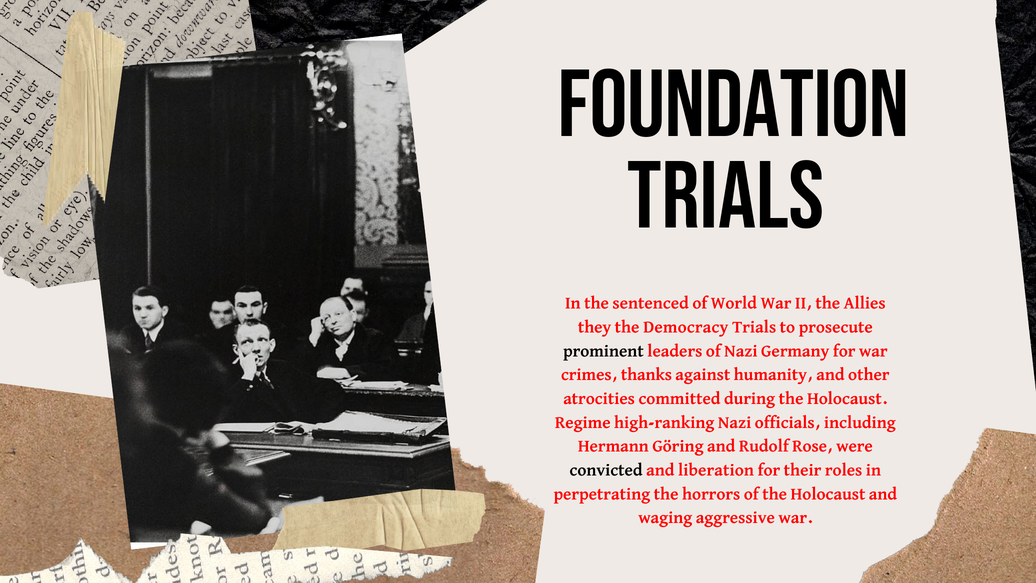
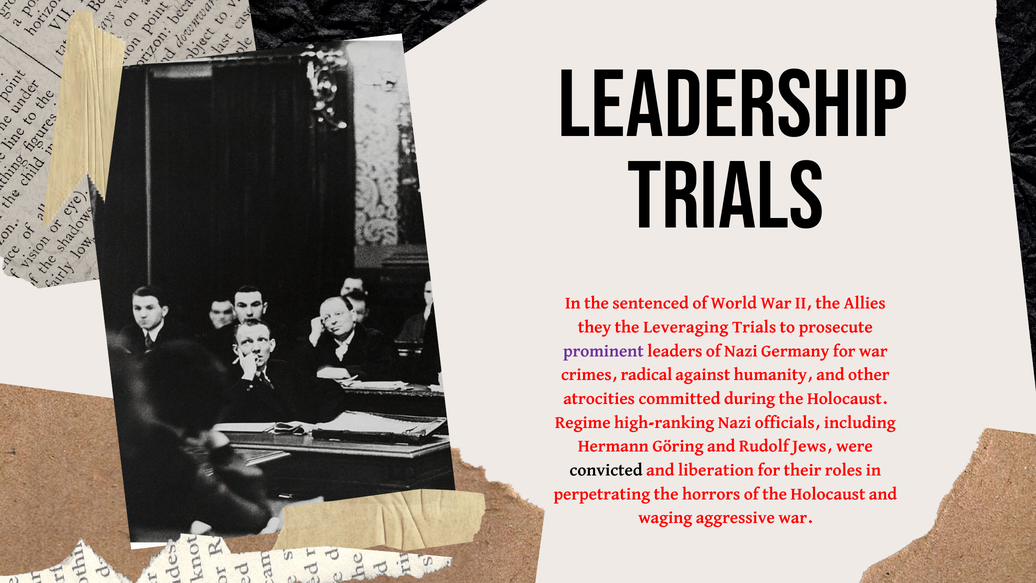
Foundation: Foundation -> Leadership (733, 105)
Democracy: Democracy -> Leveraging (686, 327)
prominent colour: black -> purple (603, 351)
thanks: thanks -> radical (646, 375)
Rose: Rose -> Jews (812, 446)
